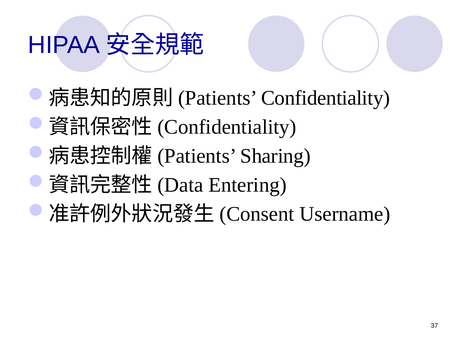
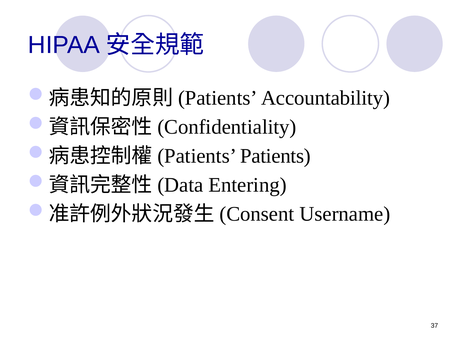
Confidentiality: Confidentiality -> Accountability (326, 98)
Sharing: Sharing -> Patients (276, 156)
